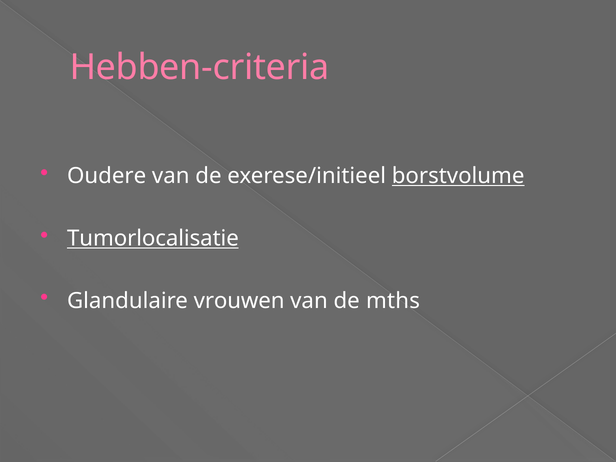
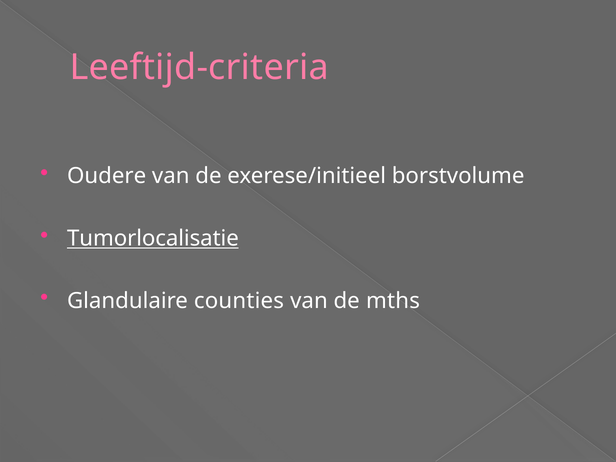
Hebben-criteria: Hebben-criteria -> Leeftijd-criteria (199, 68)
borstvolume underline: present -> none (458, 176)
vrouwen: vrouwen -> counties (239, 301)
